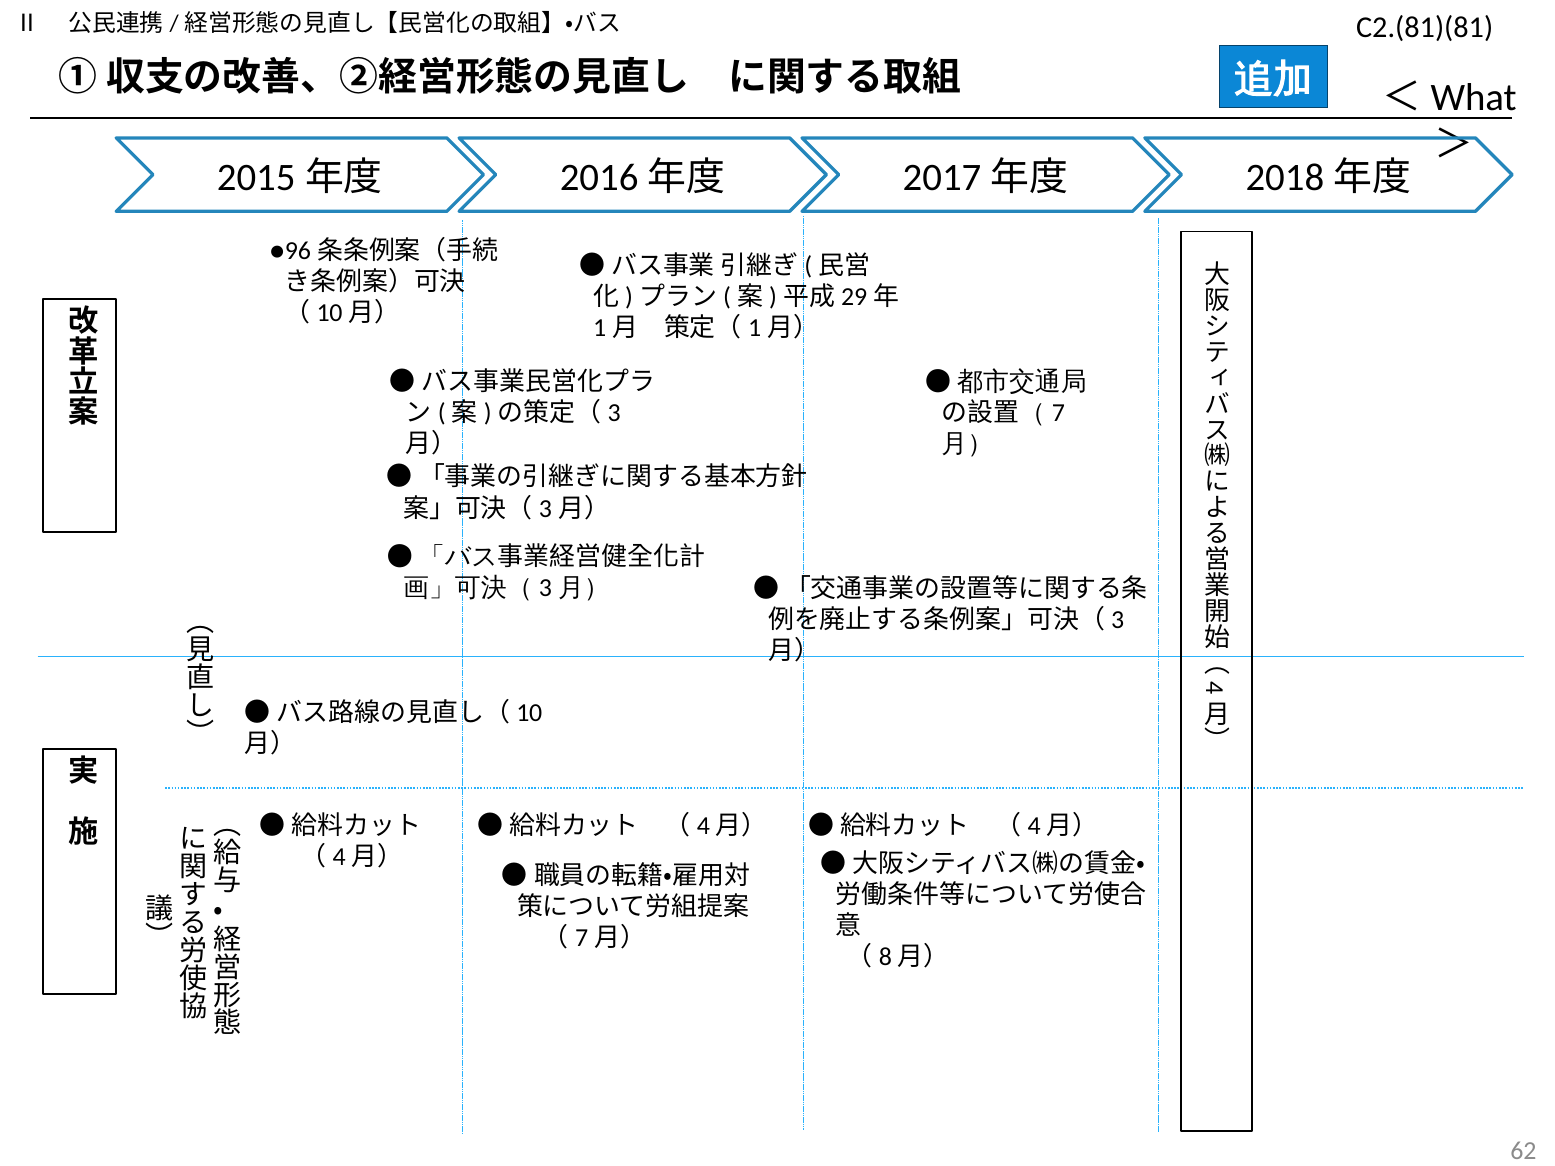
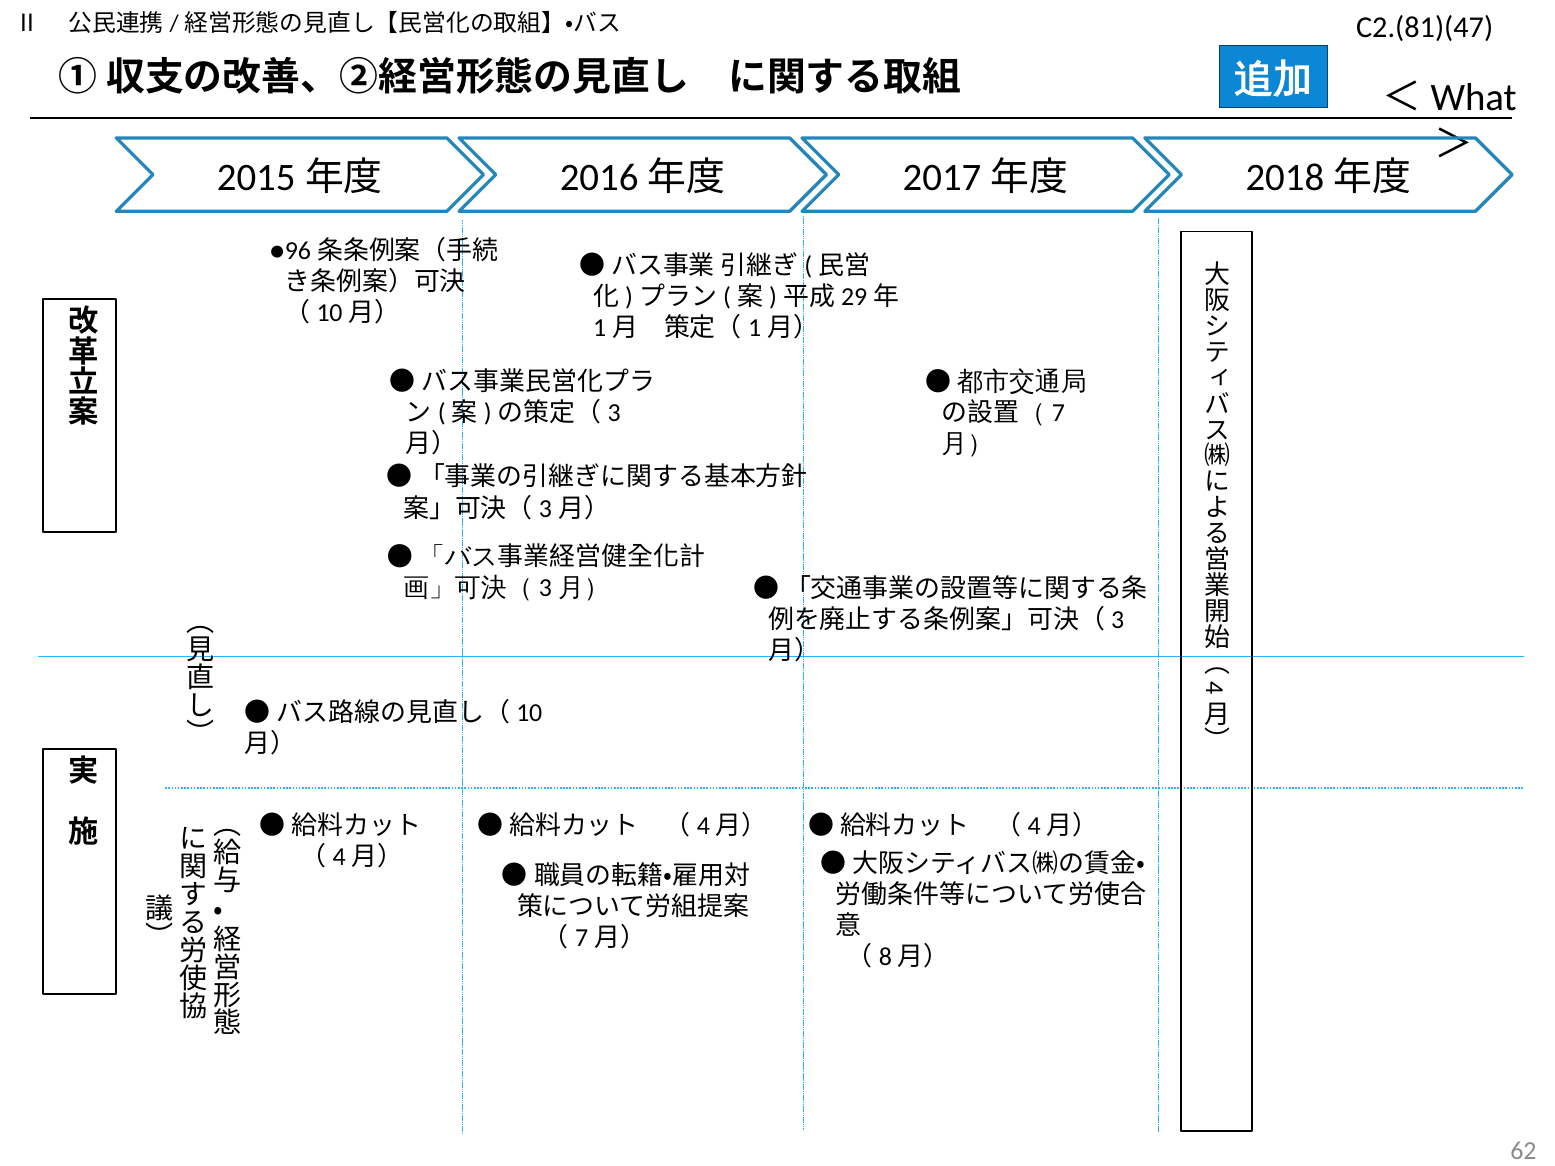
C2.(81)(81: C2.(81)(81 -> C2.(81)(47 (1425, 28)
